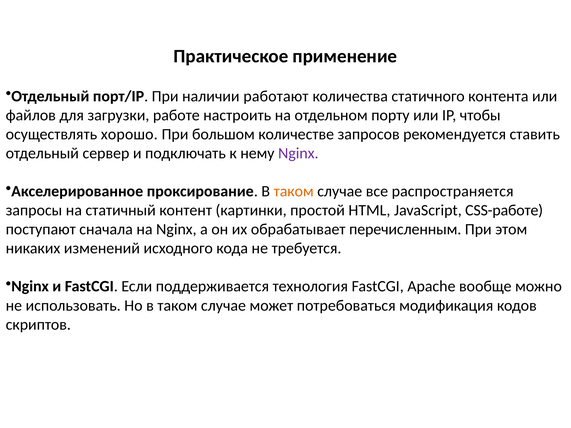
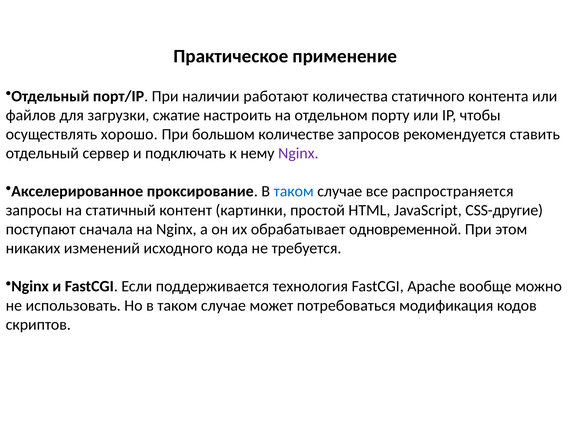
работе: работе -> сжатие (176, 115)
таком colour: orange -> blue (294, 191)
CSS-работе: CSS-работе -> CSS-другие (504, 210)
перечисленным: перечисленным -> одновременной (405, 229)
